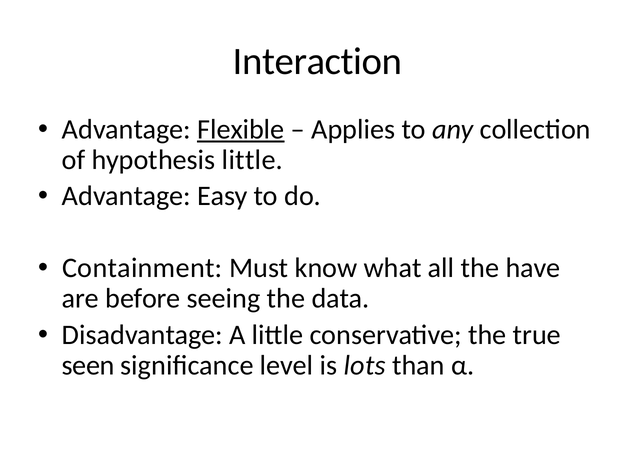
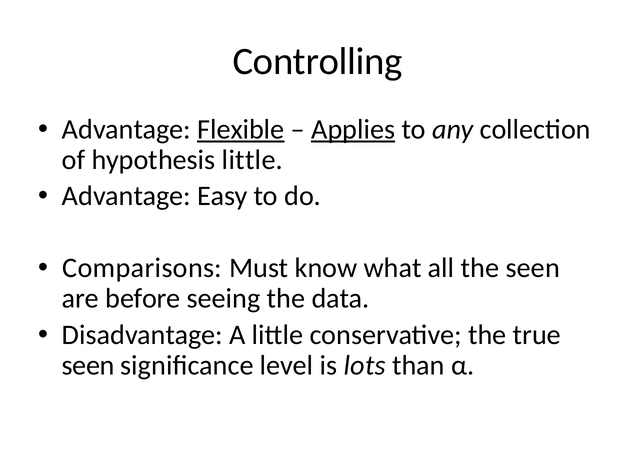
Interaction: Interaction -> Controlling (318, 61)
Applies underline: none -> present (353, 129)
Containment: Containment -> Comparisons (142, 268)
the have: have -> seen (533, 268)
